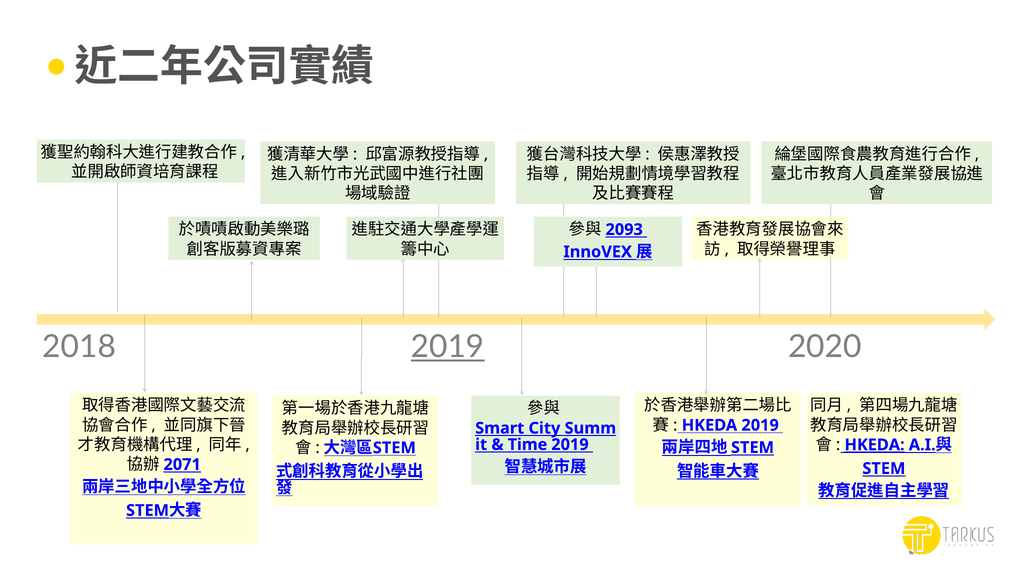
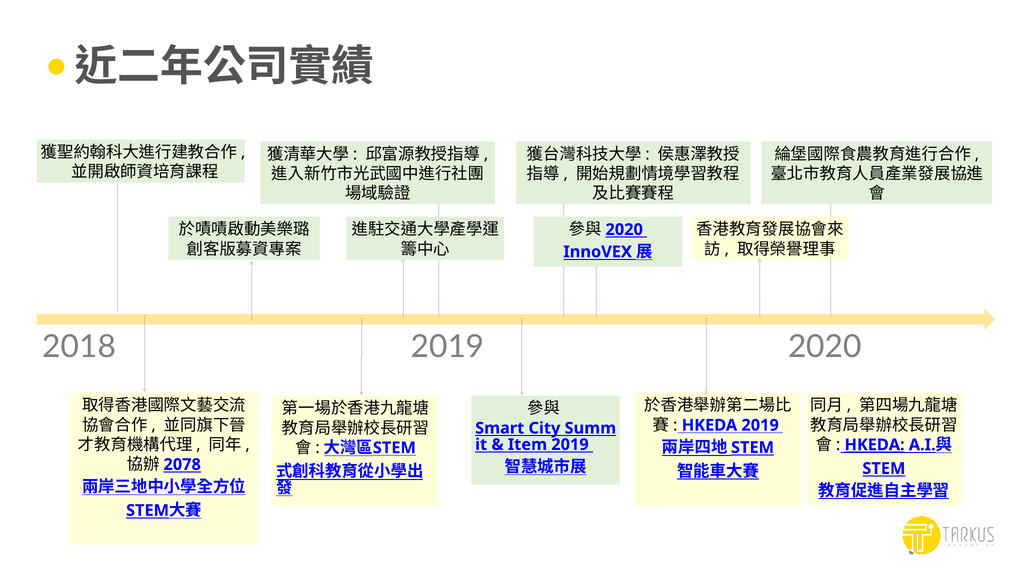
2093: 2093 -> 2020 (624, 230)
2019 underline: present -> none (448, 347)
Time: Time -> Item (527, 445)
2071: 2071 -> 2078 (182, 465)
